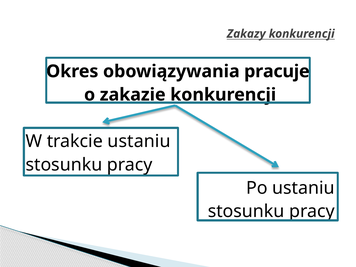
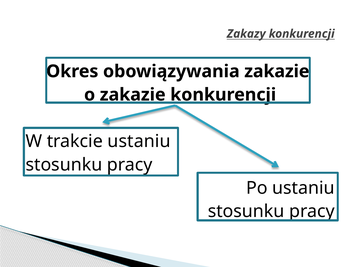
obowiązywania pracuje: pracuje -> zakazie (277, 71)
